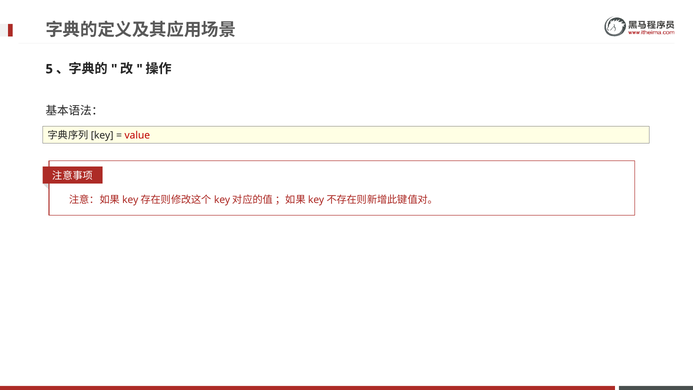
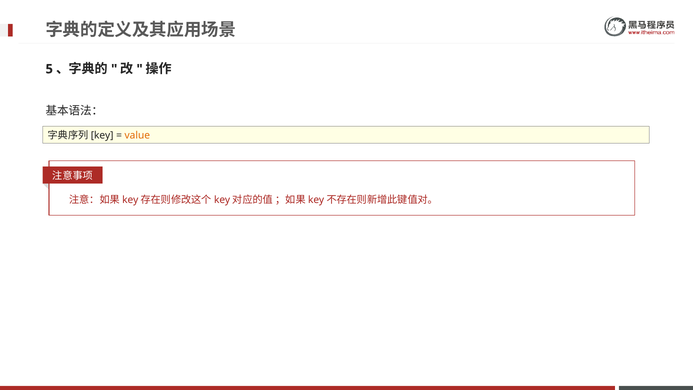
value colour: red -> orange (137, 135)
